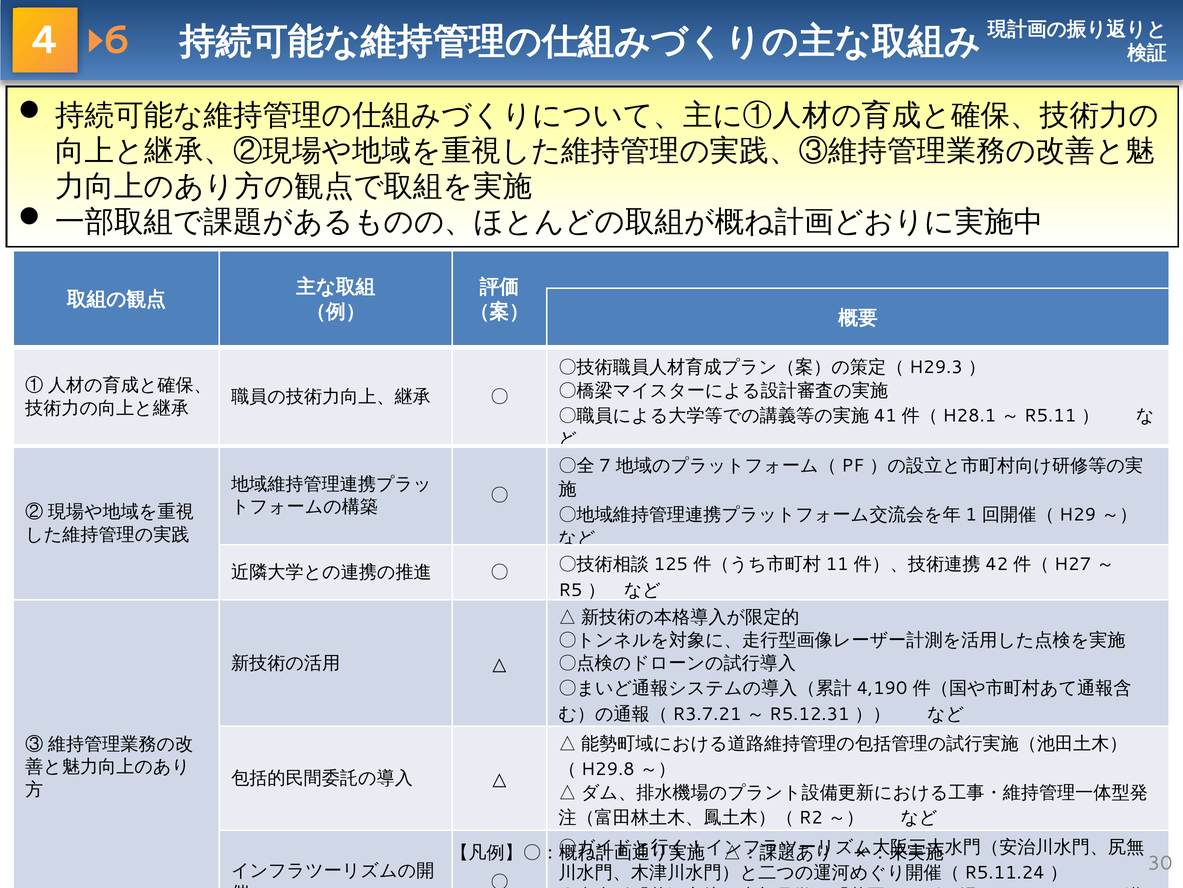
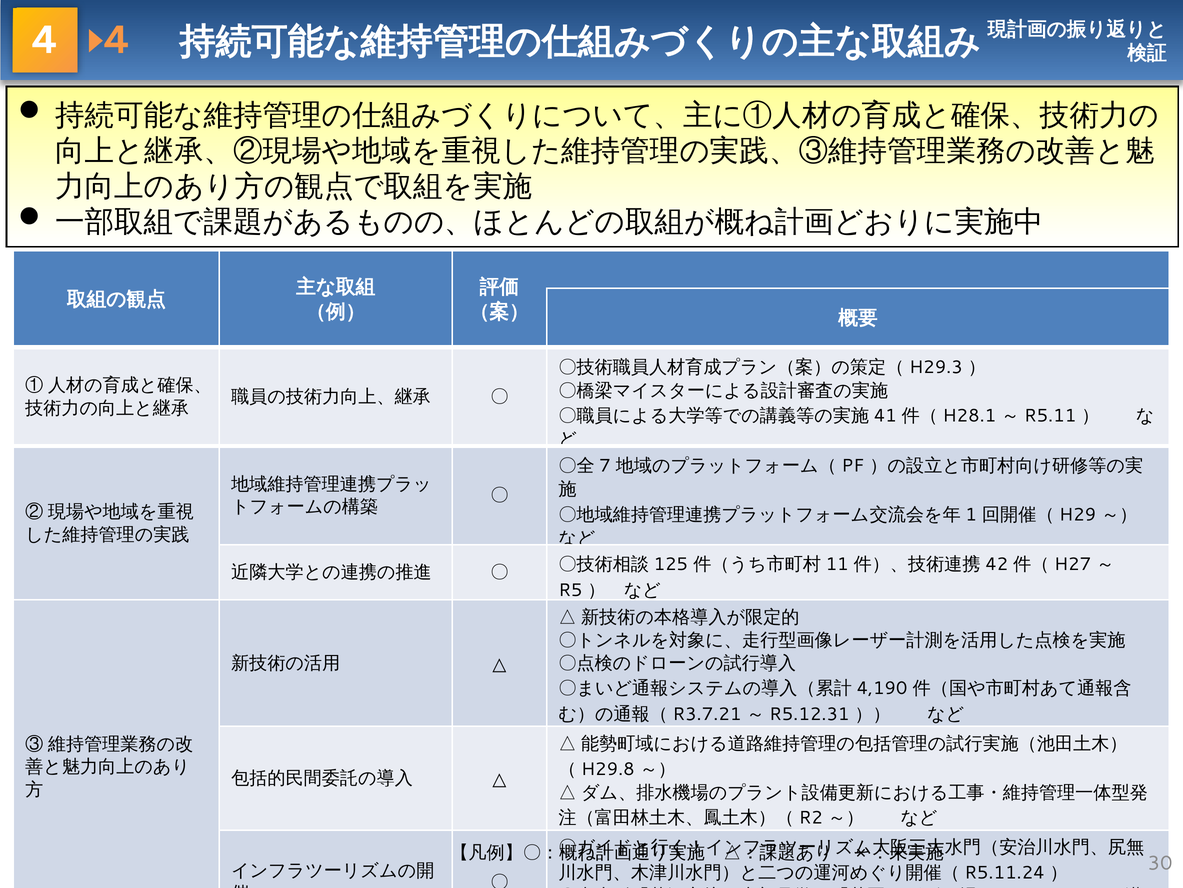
4 6: 6 -> 4 (117, 40)
